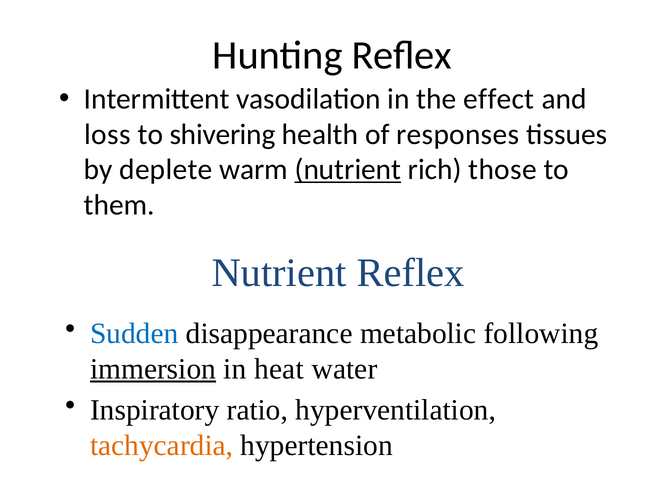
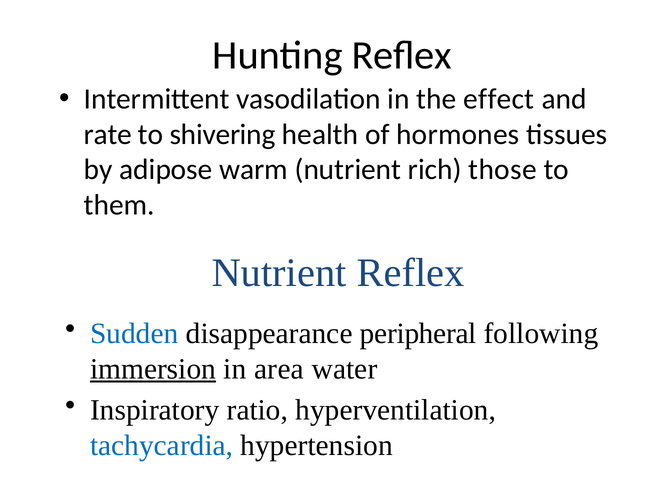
loss: loss -> rate (108, 134)
responses: responses -> hormones (458, 134)
deplete: deplete -> adipose (166, 170)
nutrient underline: present -> none (348, 170)
metabolic: metabolic -> peripheral (418, 334)
heat: heat -> area (279, 369)
tachycardia colour: orange -> blue (162, 446)
